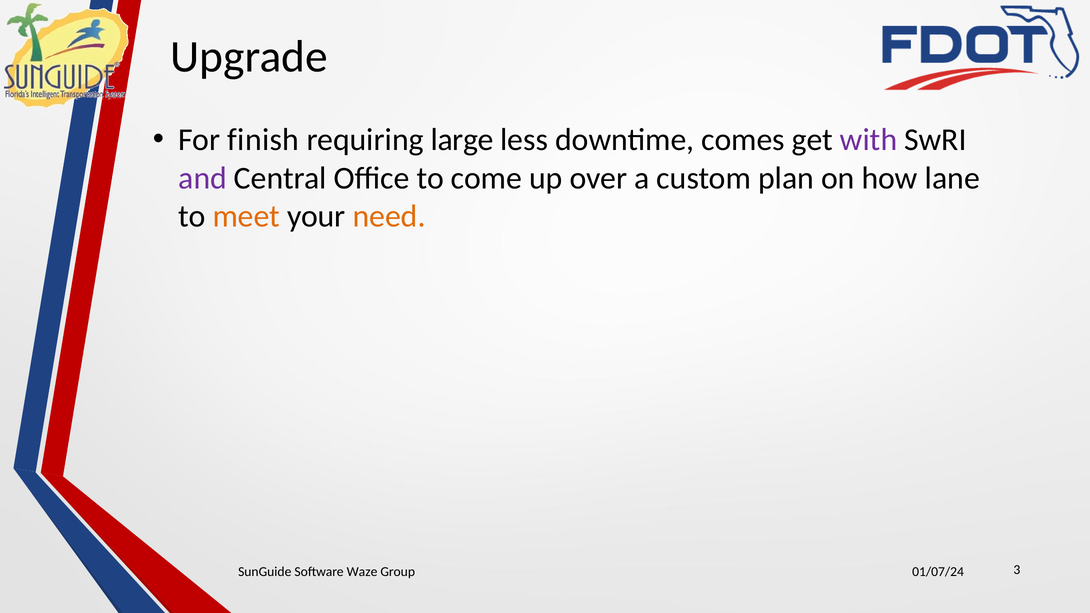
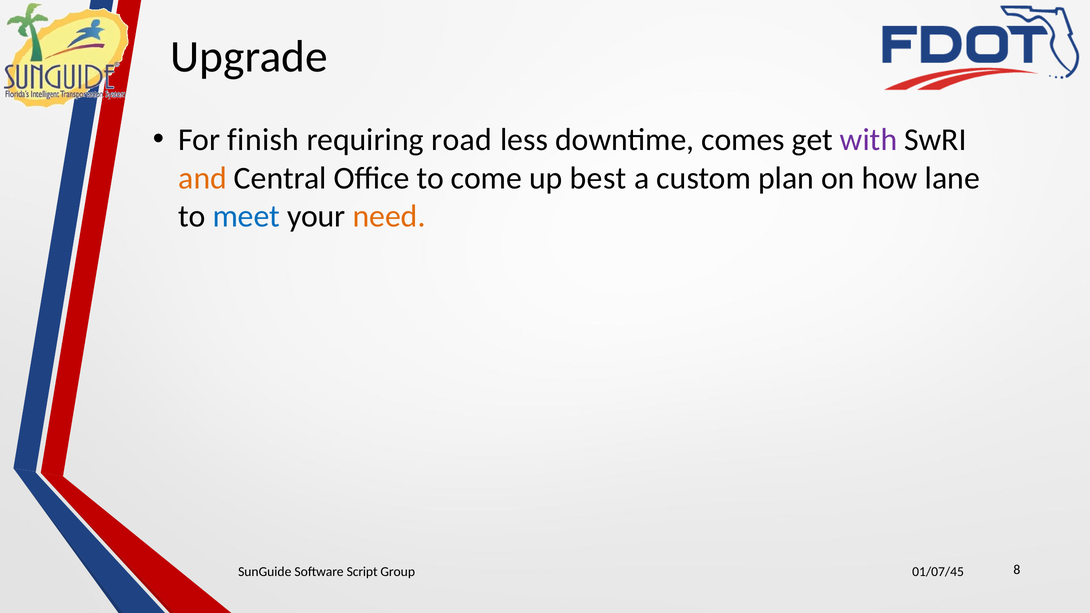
large: large -> road (462, 140)
and colour: purple -> orange (203, 178)
over: over -> best (598, 178)
meet colour: orange -> blue (246, 216)
Waze: Waze -> Script (362, 572)
01/07/24: 01/07/24 -> 01/07/45 (938, 572)
3: 3 -> 8 (1017, 570)
